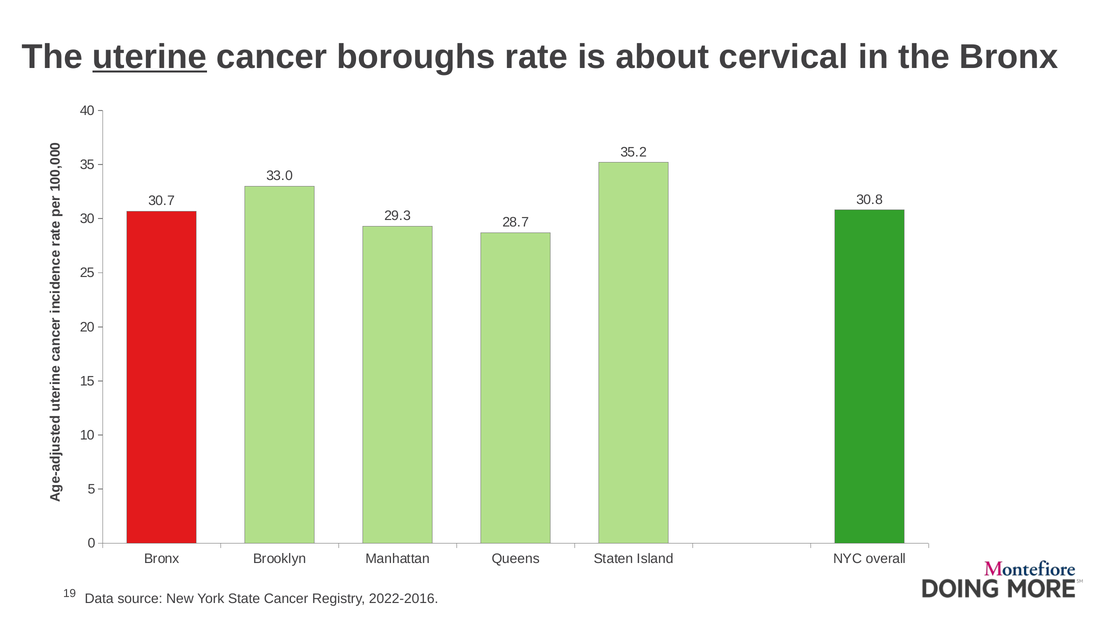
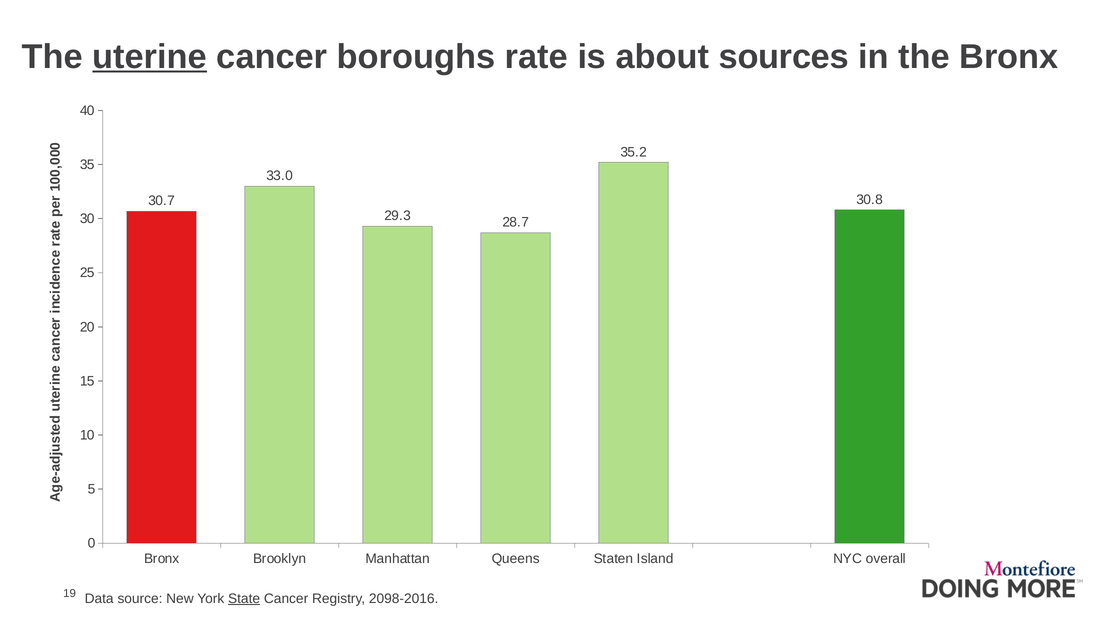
cervical: cervical -> sources (784, 57)
State underline: none -> present (244, 599)
2022-2016: 2022-2016 -> 2098-2016 (404, 599)
